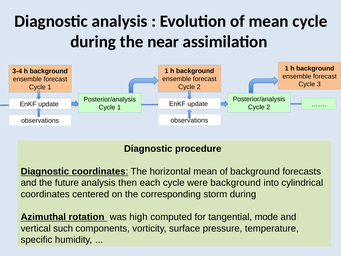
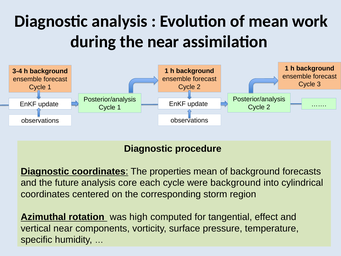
mean cycle: cycle -> work (310, 21)
horizontal: horizontal -> properties (170, 171)
then: then -> core (128, 183)
storm during: during -> region (243, 194)
mode: mode -> effect (266, 217)
vertical such: such -> near (63, 228)
